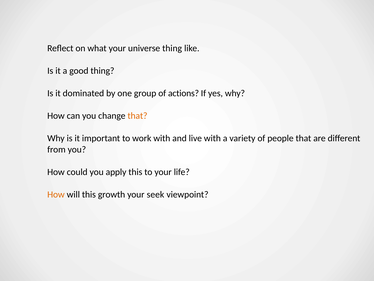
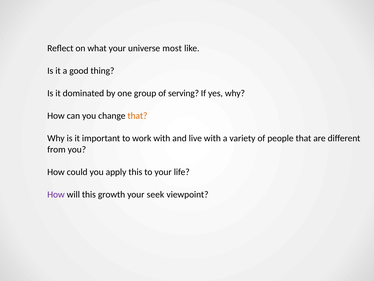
universe thing: thing -> most (172, 48)
actions: actions -> serving (184, 93)
How colour: orange -> purple (56, 194)
